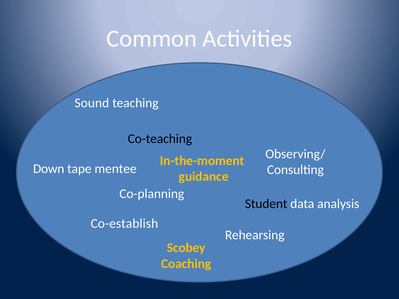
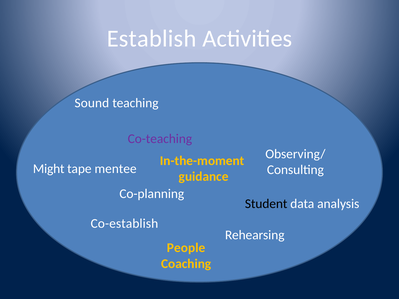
Common: Common -> Establish (152, 39)
Co-teaching colour: black -> purple (160, 139)
Down: Down -> Might (49, 169)
Scobey: Scobey -> People (186, 248)
